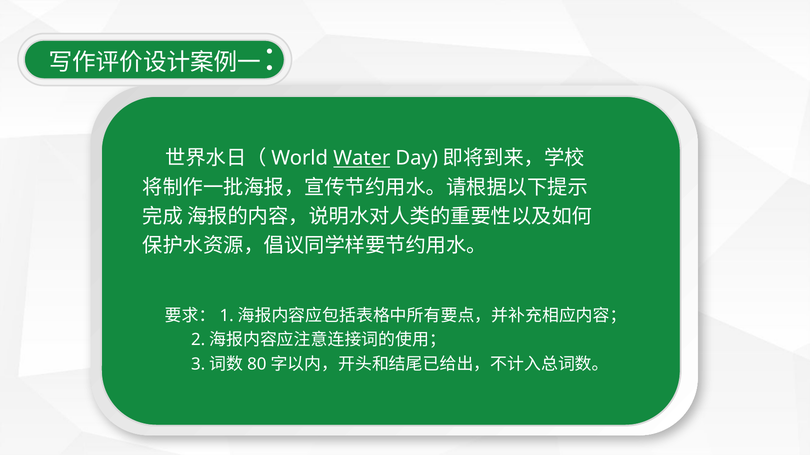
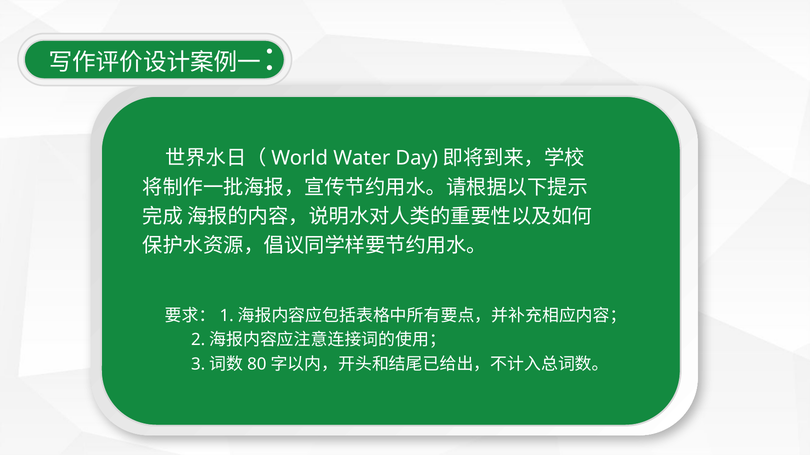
Water underline: present -> none (362, 159)
